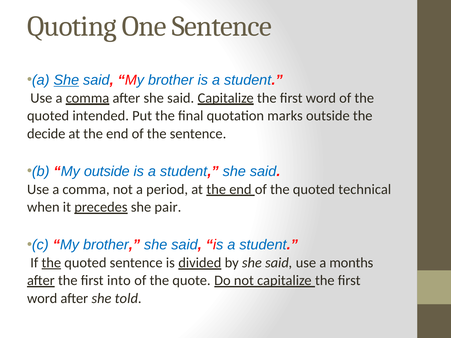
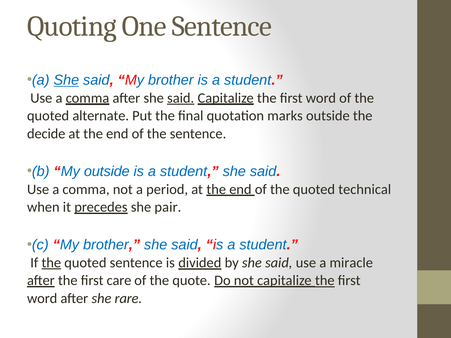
said underline: none -> present (181, 98)
intended: intended -> alternate (101, 116)
months: months -> miracle (351, 263)
into: into -> care (119, 281)
the underline: none -> present (325, 281)
told: told -> rare (128, 299)
